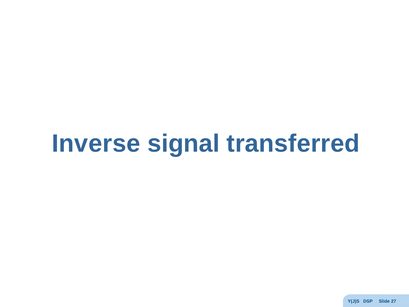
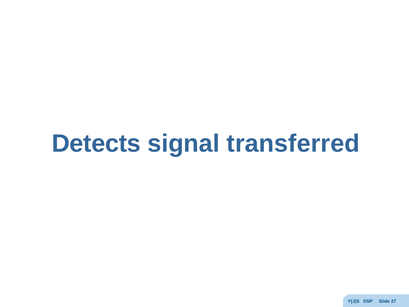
Inverse: Inverse -> Detects (96, 143)
